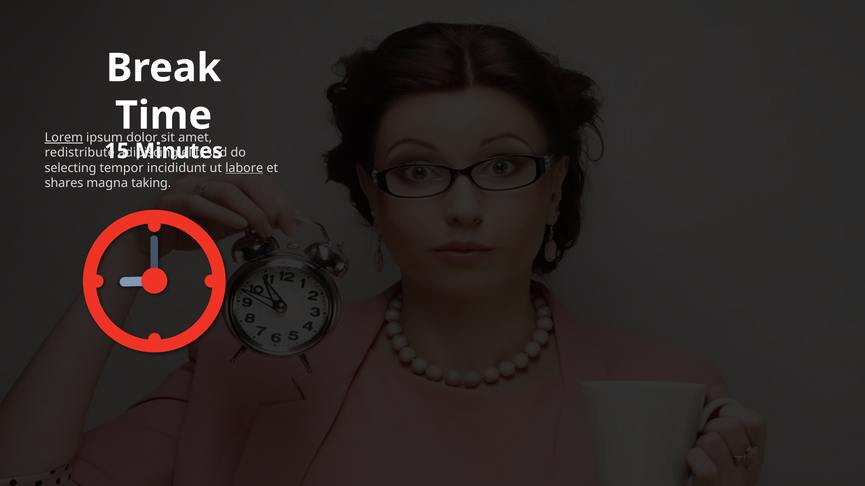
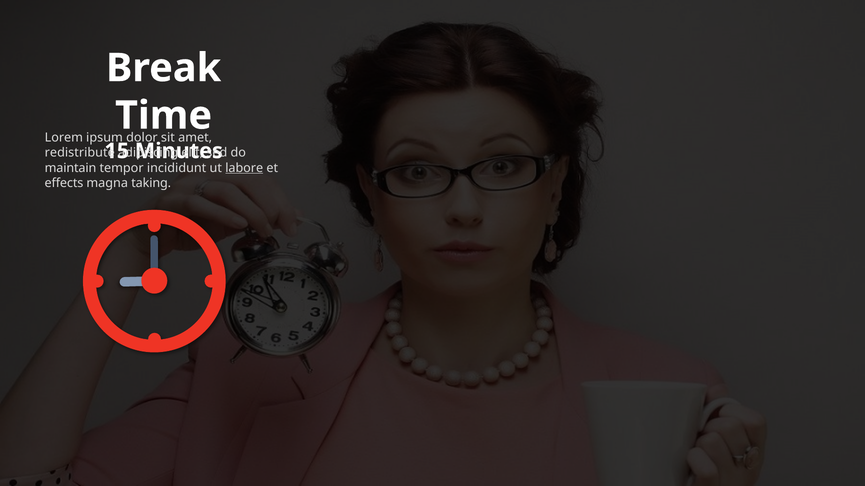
Lorem underline: present -> none (64, 138)
selecting: selecting -> maintain (71, 168)
shares: shares -> effects (64, 183)
